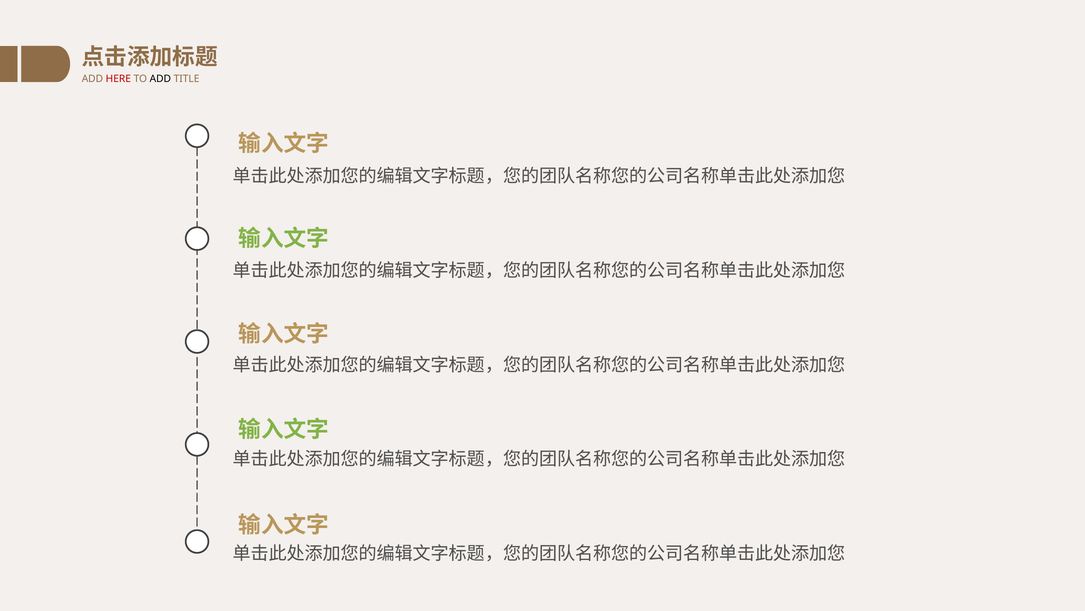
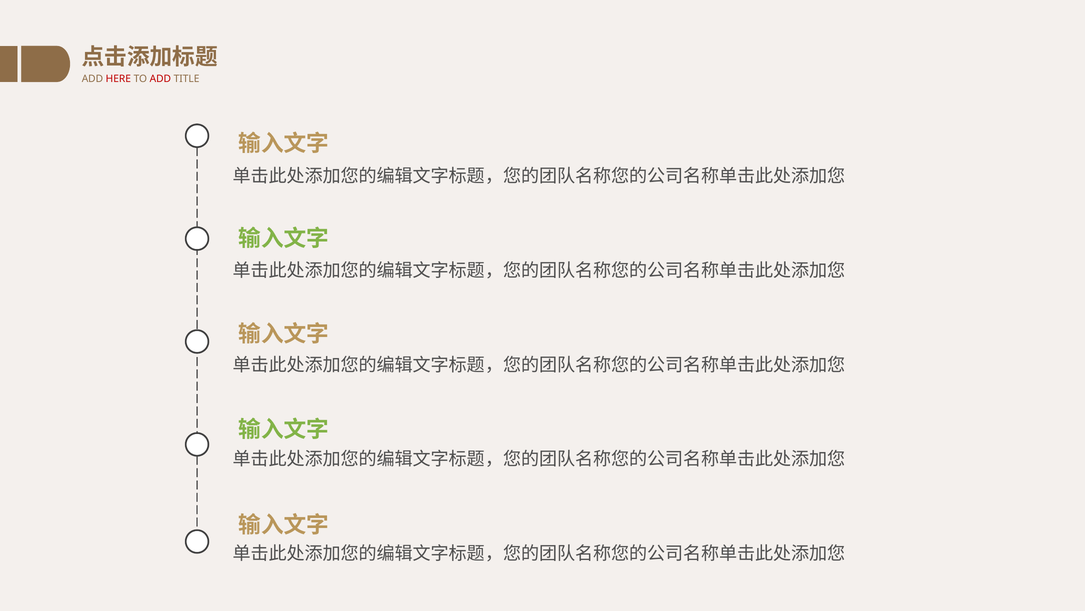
ADD colour: black -> red (160, 79)
